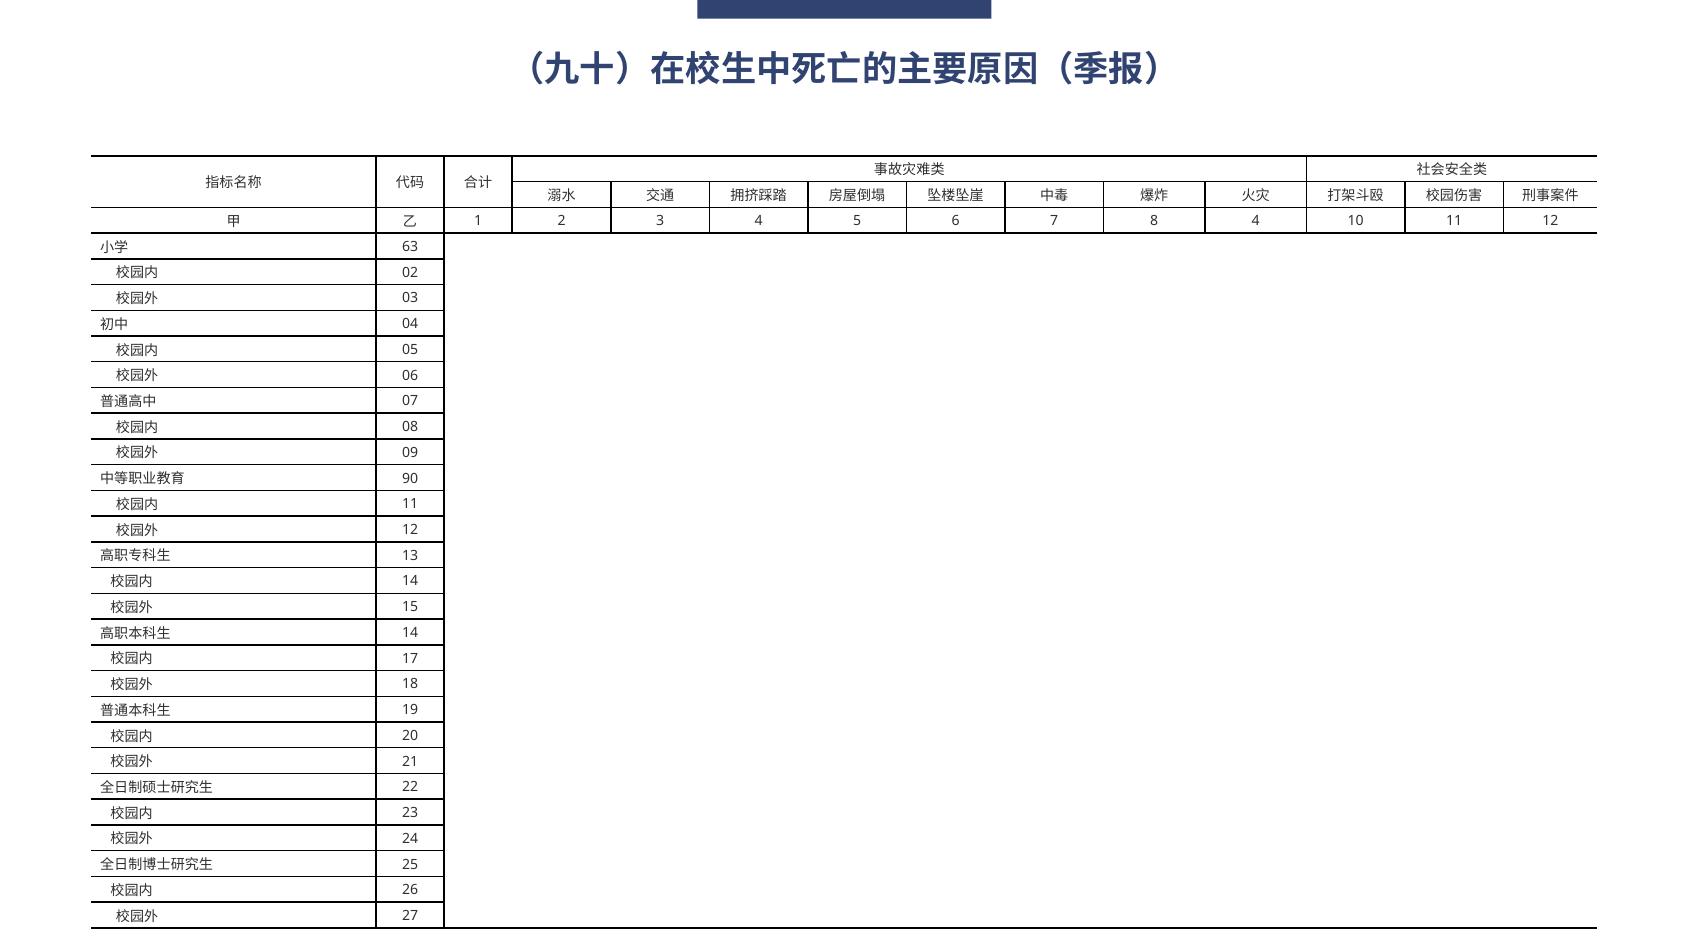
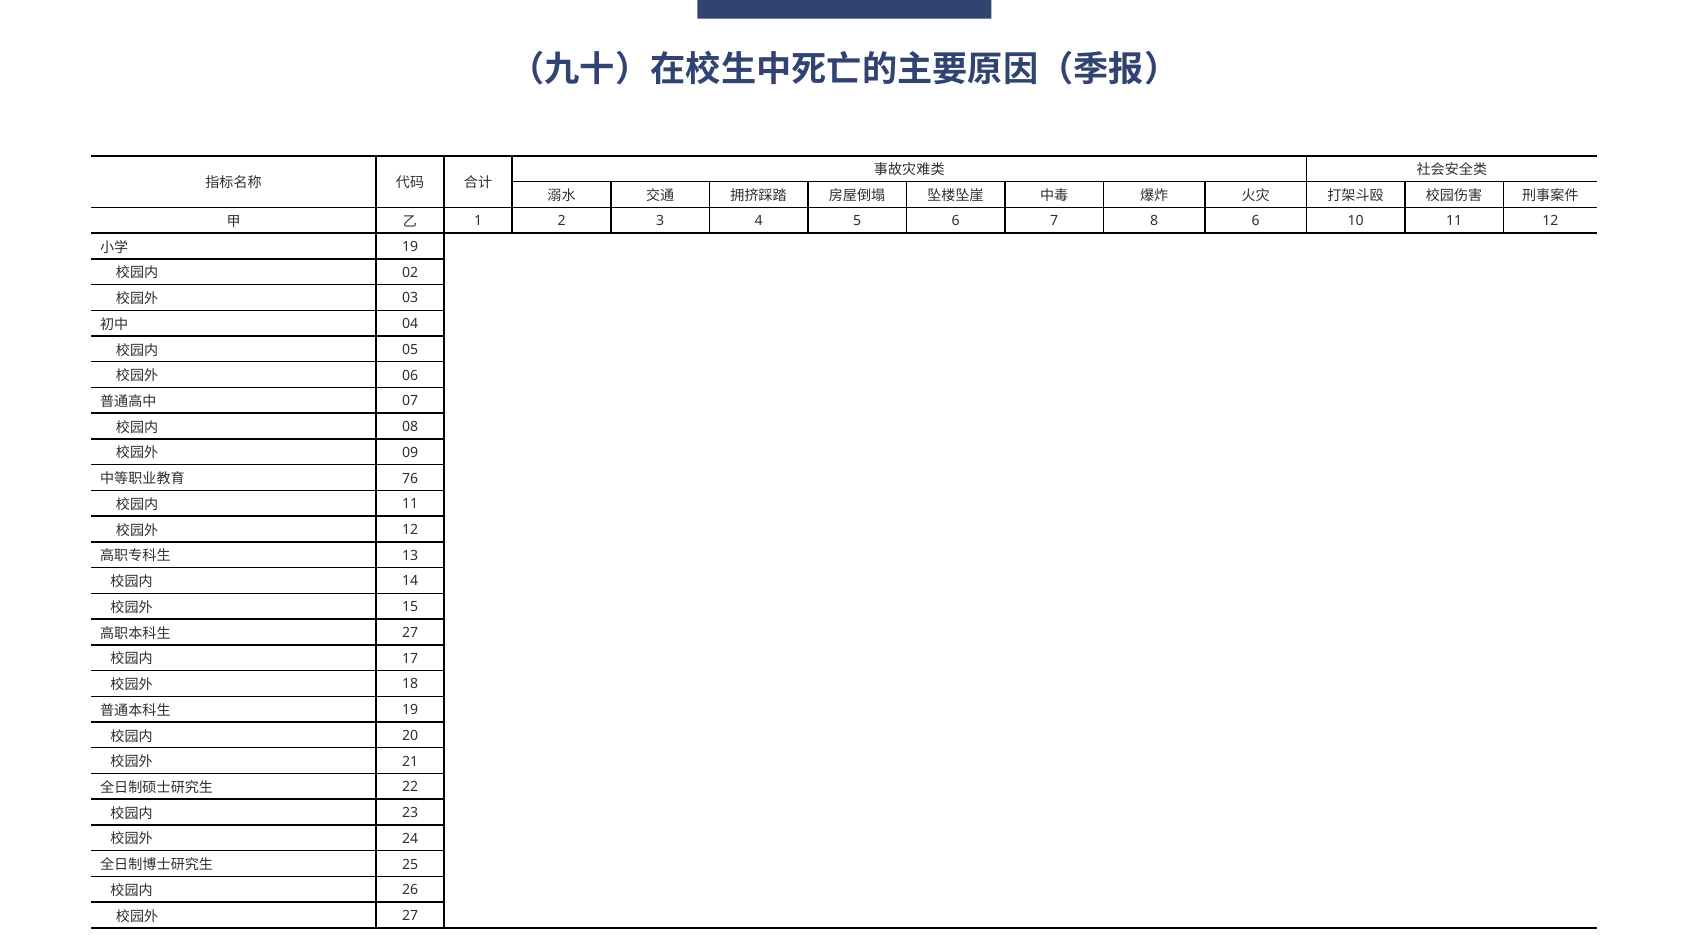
8 4: 4 -> 6 (1256, 221)
63: 63 -> 19 (410, 247)
90: 90 -> 76 (410, 478)
14: 14 -> 27 (410, 633)
